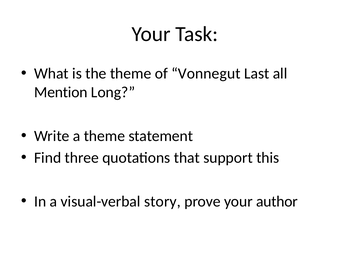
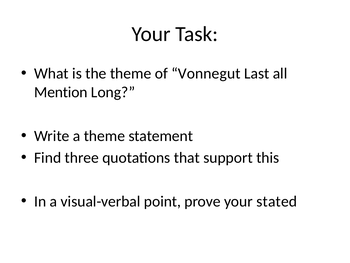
story: story -> point (162, 201)
author: author -> stated (277, 201)
